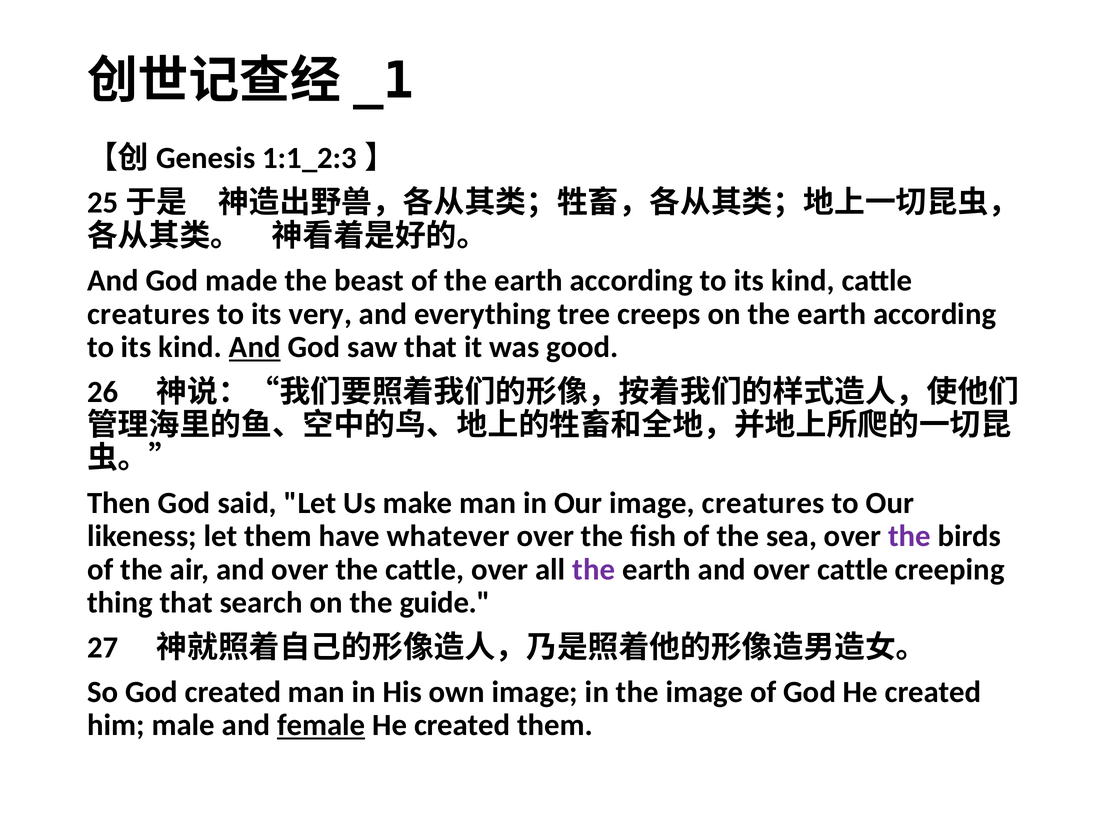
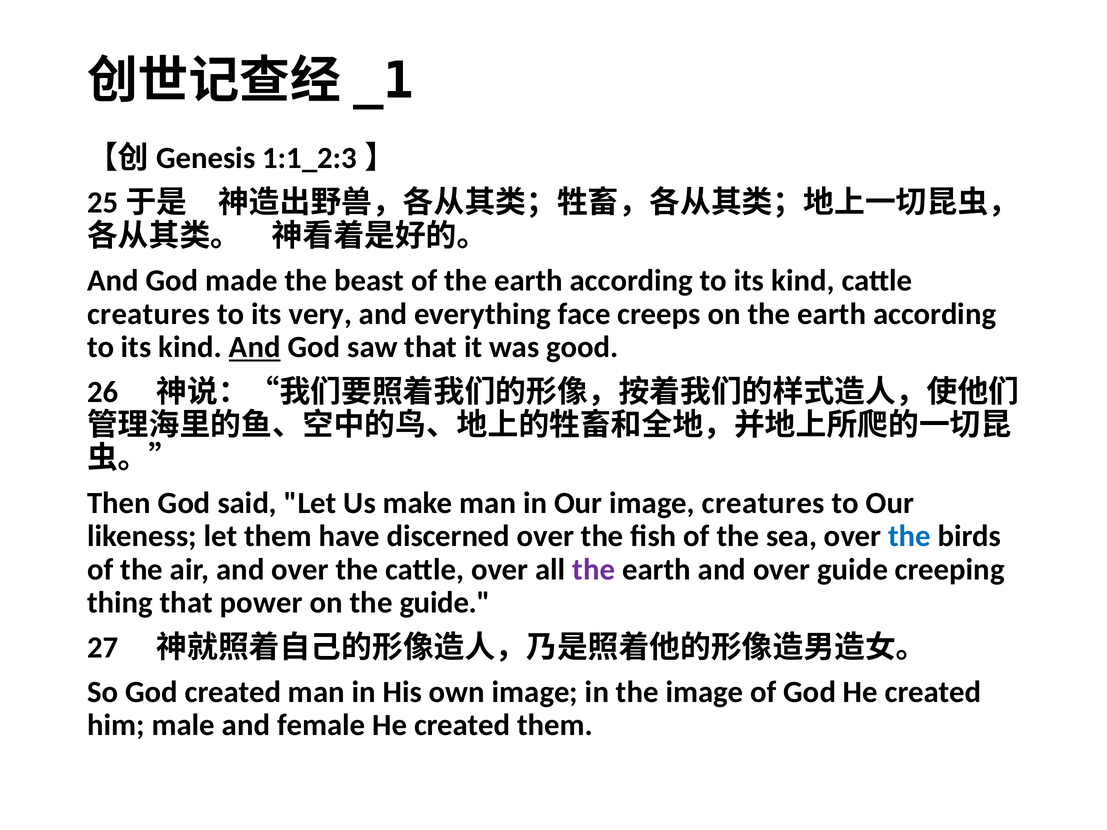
tree: tree -> face (584, 314)
whatever: whatever -> discerned (448, 536)
the colour: purple -> blue (909, 536)
over cattle: cattle -> guide (853, 570)
search: search -> power (261, 603)
female underline: present -> none (321, 726)
